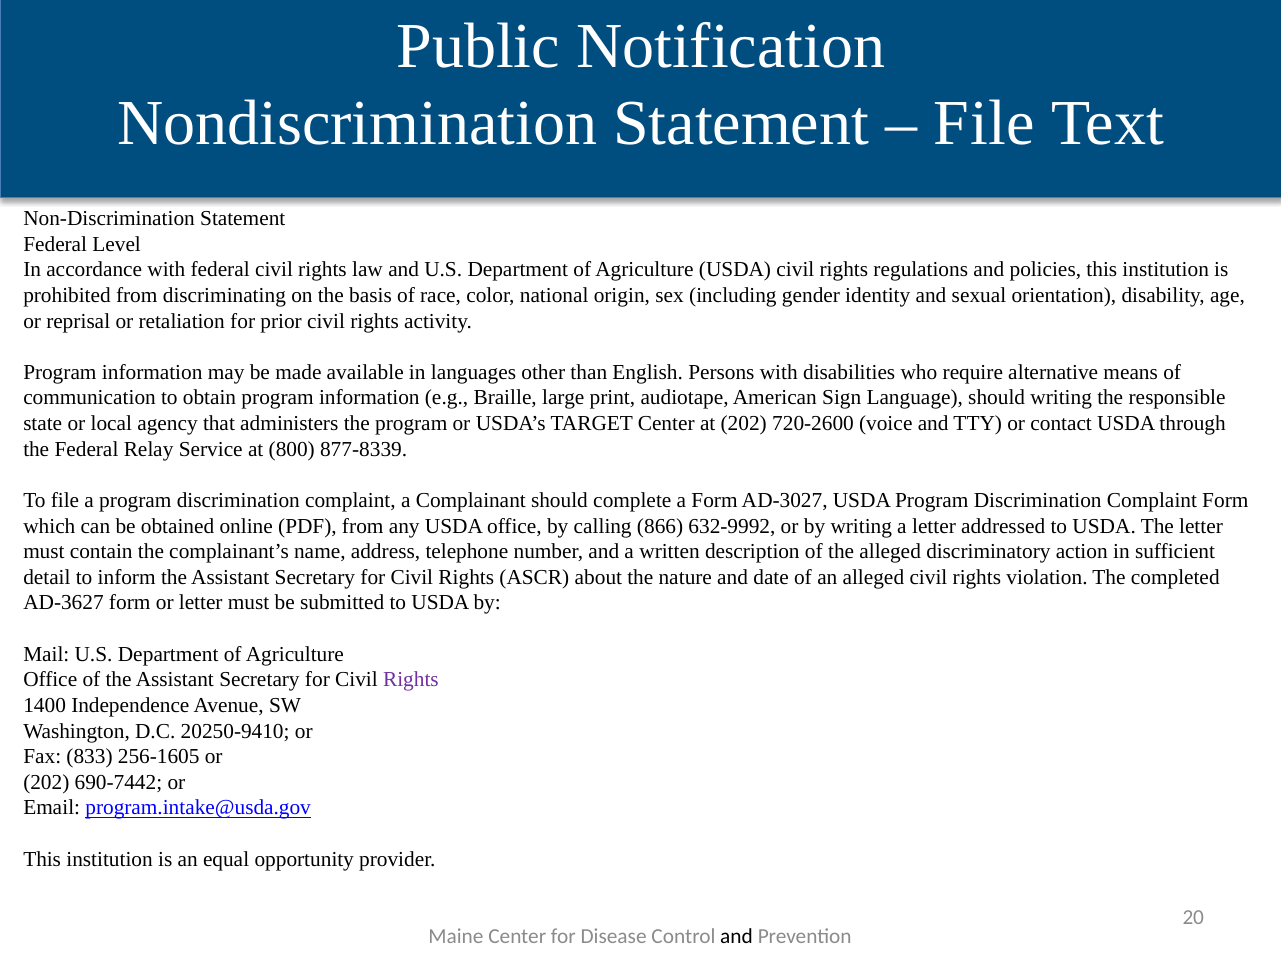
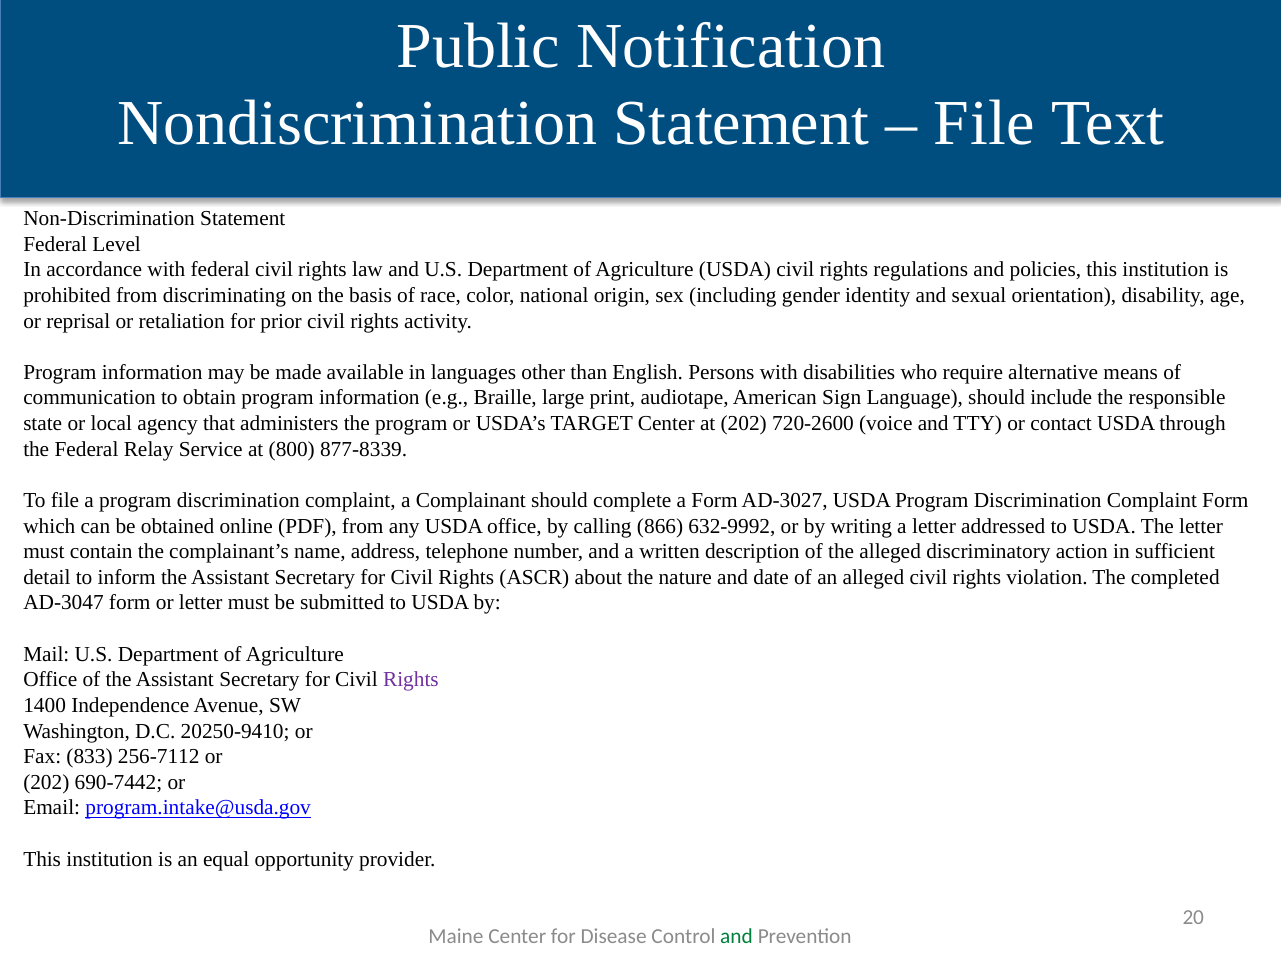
should writing: writing -> include (1061, 398)
AD-3627: AD-3627 -> AD-3047 (63, 603)
256-1605: 256-1605 -> 256-7112 (159, 756)
and colour: black -> green (737, 937)
